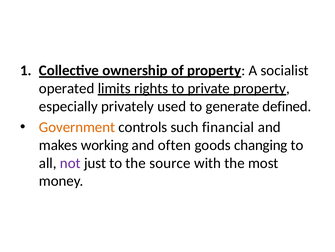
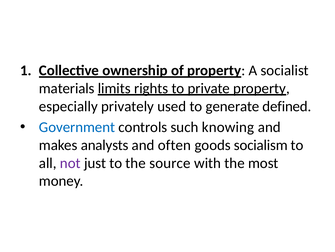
operated: operated -> materials (67, 88)
Government colour: orange -> blue (77, 127)
financial: financial -> knowing (228, 127)
working: working -> analysts (105, 145)
changing: changing -> socialism (261, 145)
